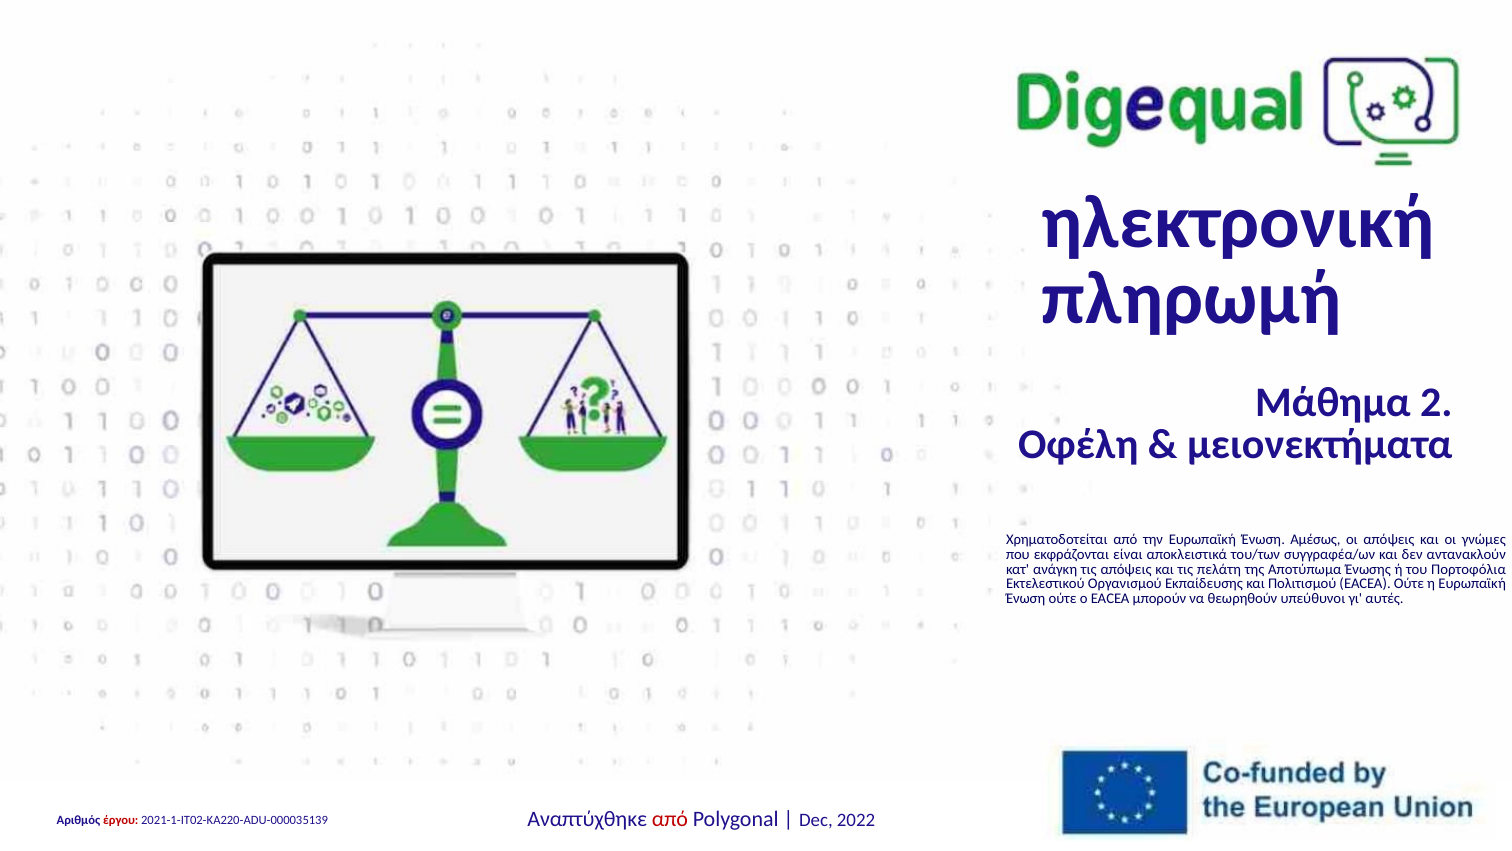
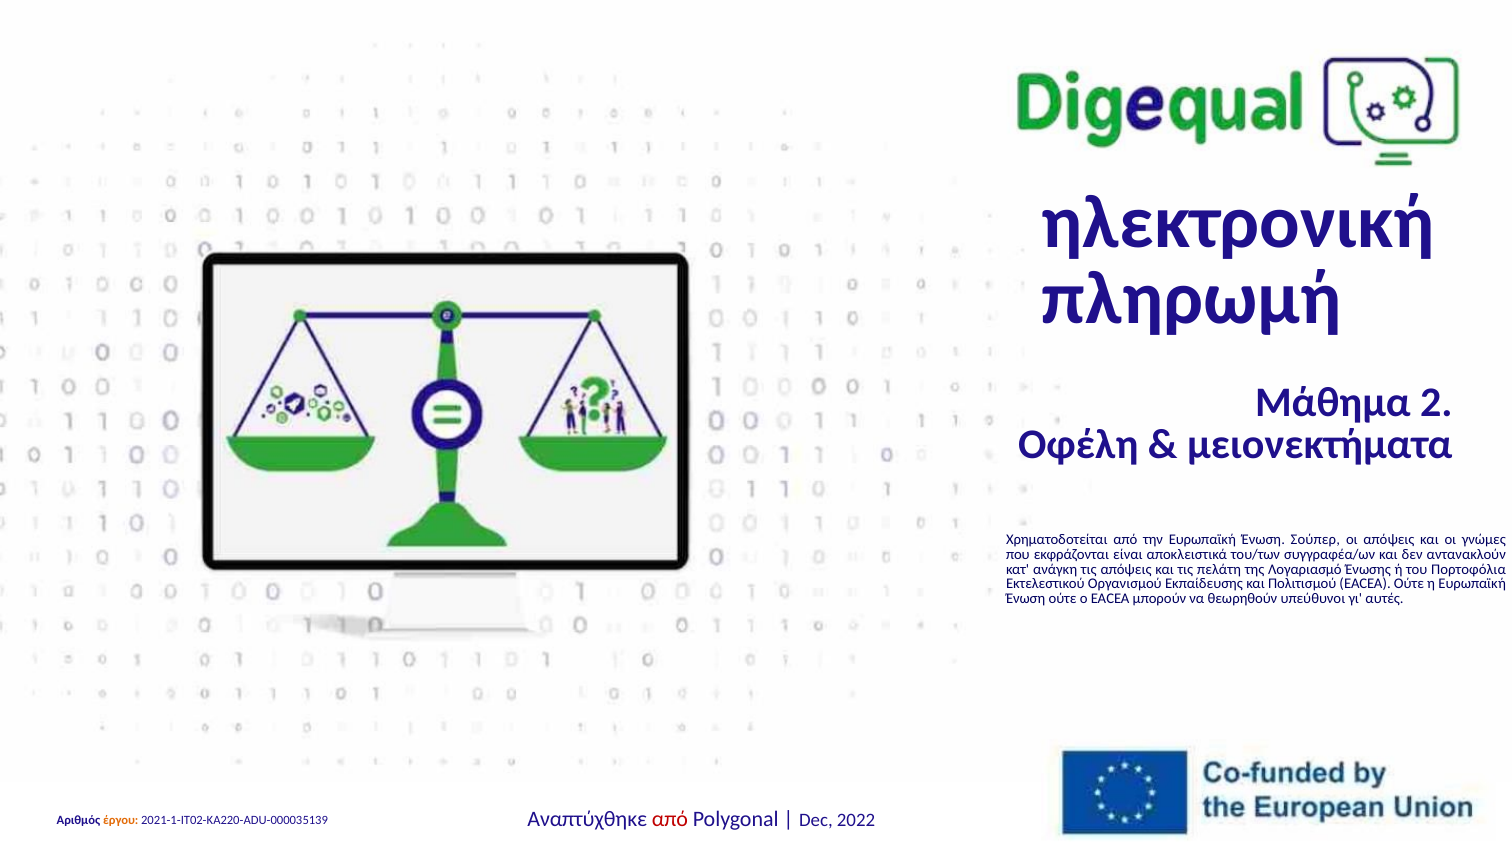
Αμέσως: Αμέσως -> Σούπερ (1315, 540)
Αποτύπωμα: Αποτύπωμα -> Λογαριασμό (1305, 569)
έργου colour: red -> orange (121, 819)
